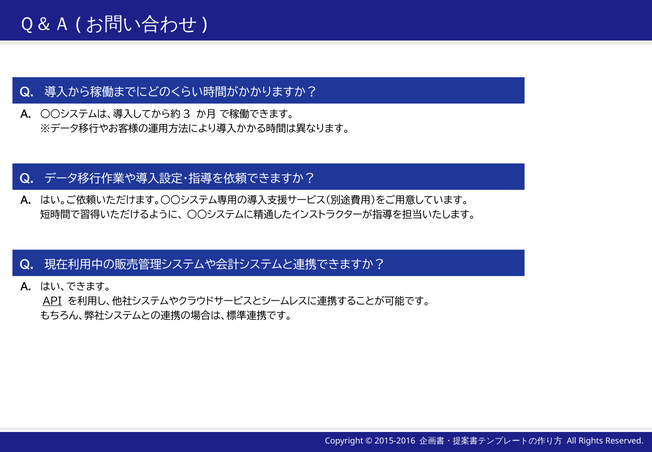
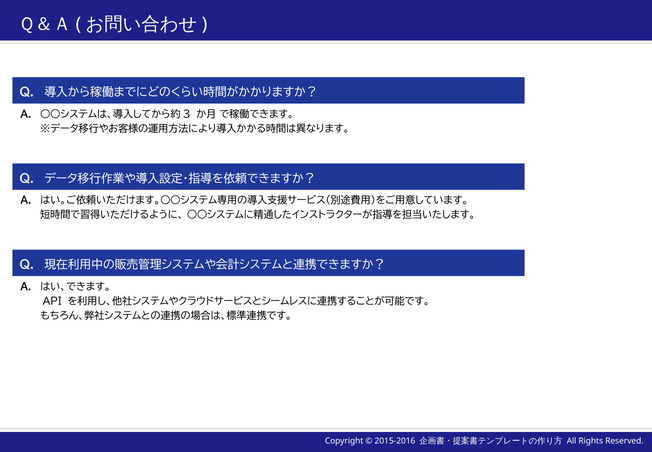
API underline: present -> none (52, 301)
